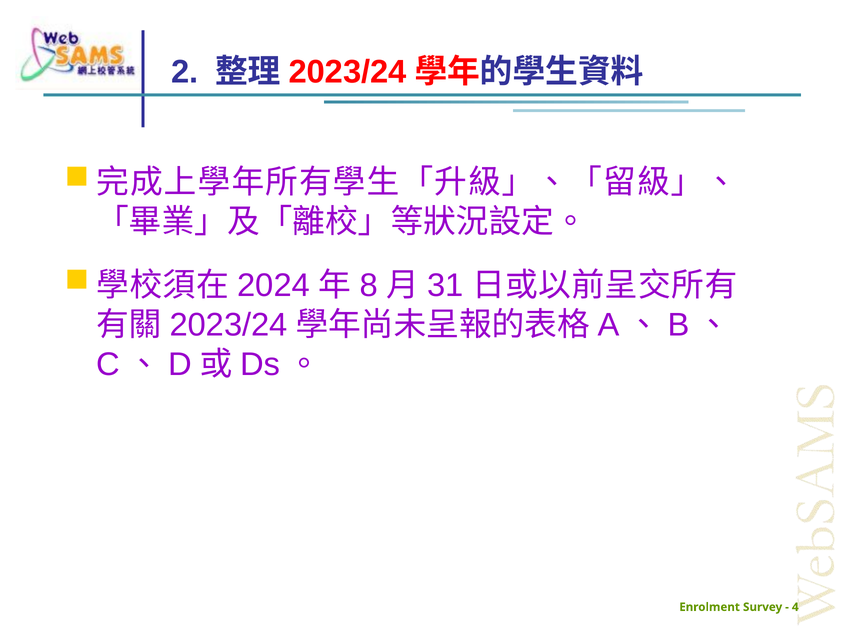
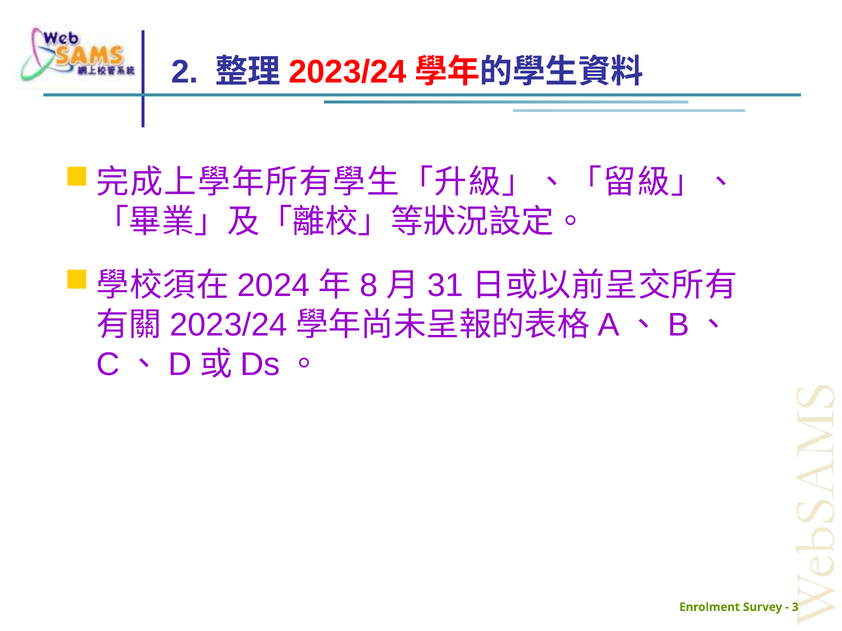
4: 4 -> 3 (795, 608)
